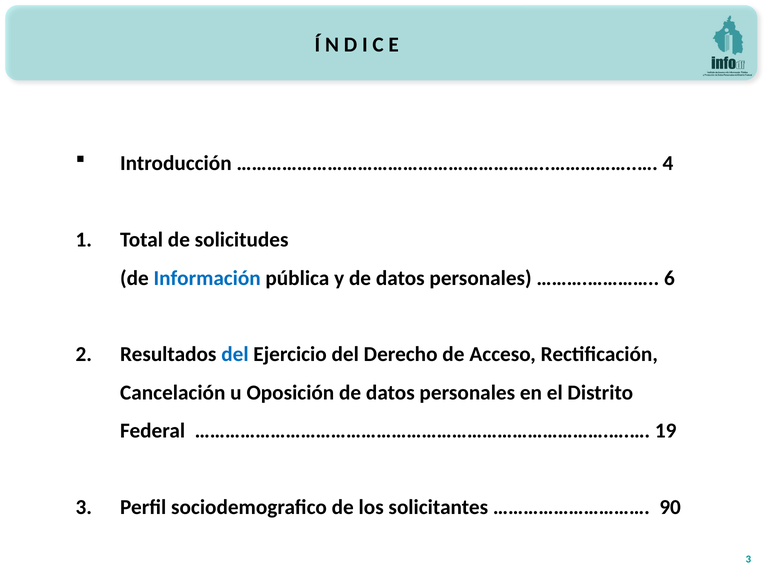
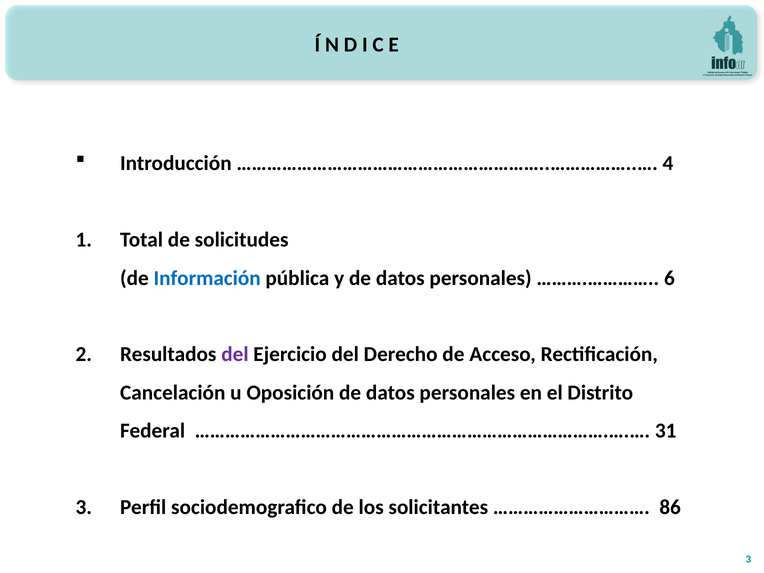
del colour: blue -> purple (235, 354)
19: 19 -> 31 (666, 431)
90: 90 -> 86 (670, 507)
